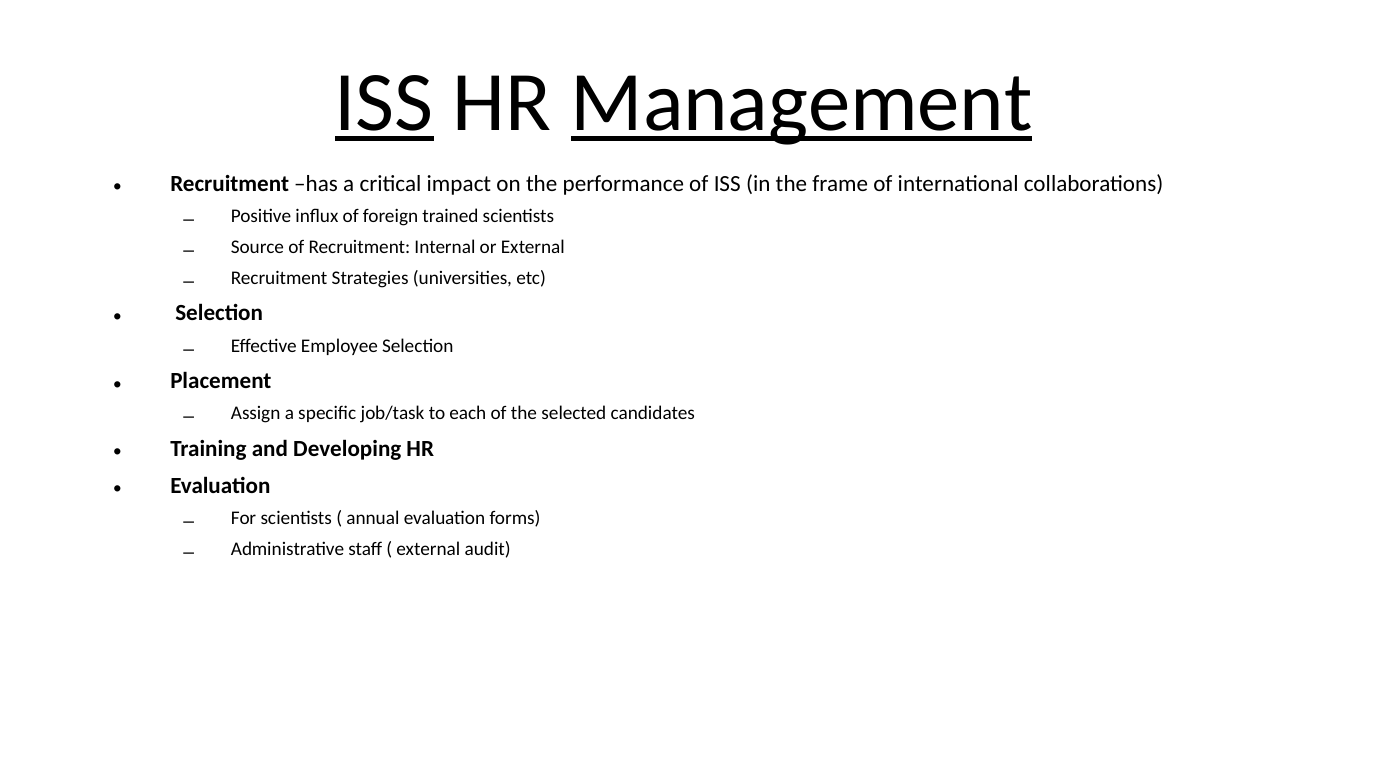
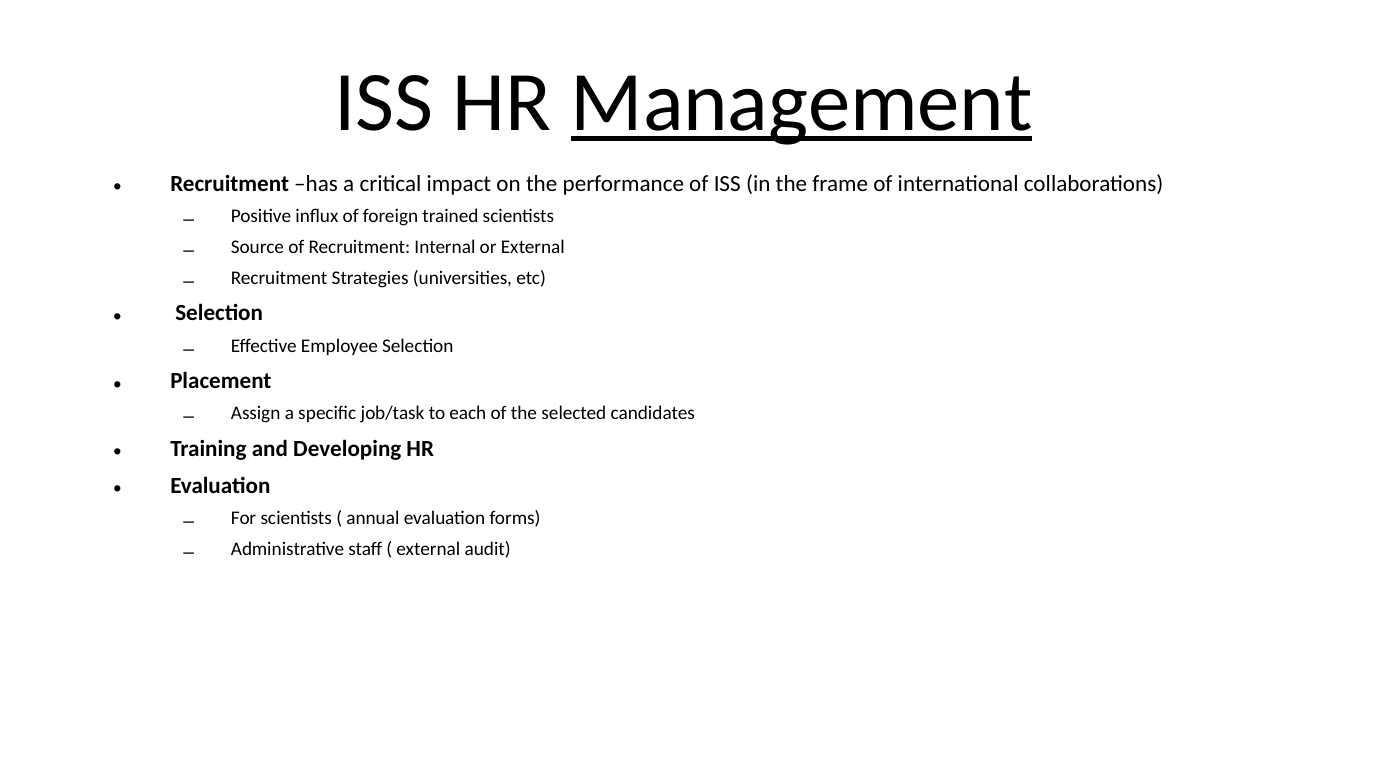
ISS underline: present -> none (384, 102)
